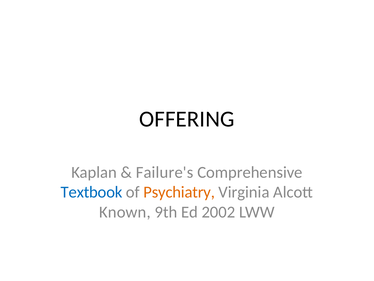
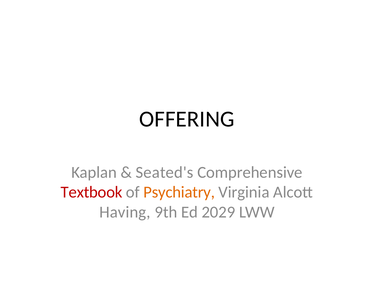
Failure's: Failure's -> Seated's (165, 172)
Textbook colour: blue -> red (92, 192)
Known: Known -> Having (125, 212)
2002: 2002 -> 2029 (218, 212)
